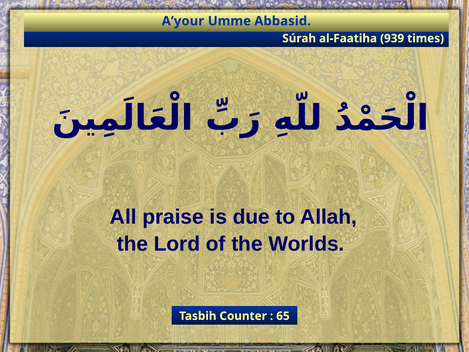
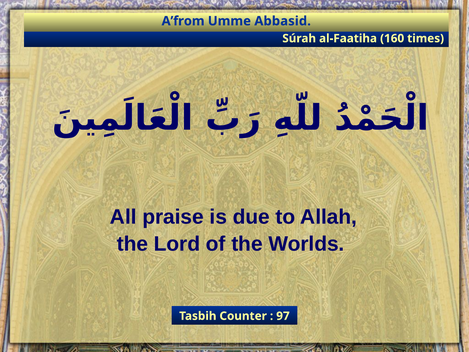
A’your: A’your -> A’from (183, 21)
939: 939 -> 160 (392, 38)
65: 65 -> 97 (283, 316)
